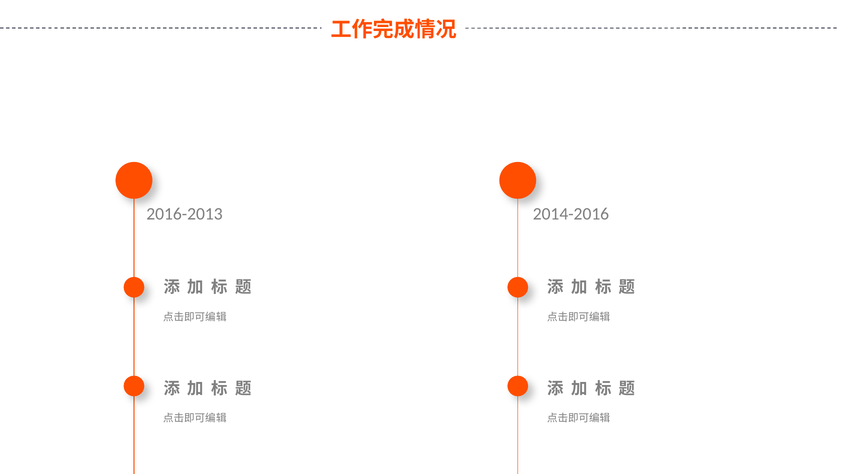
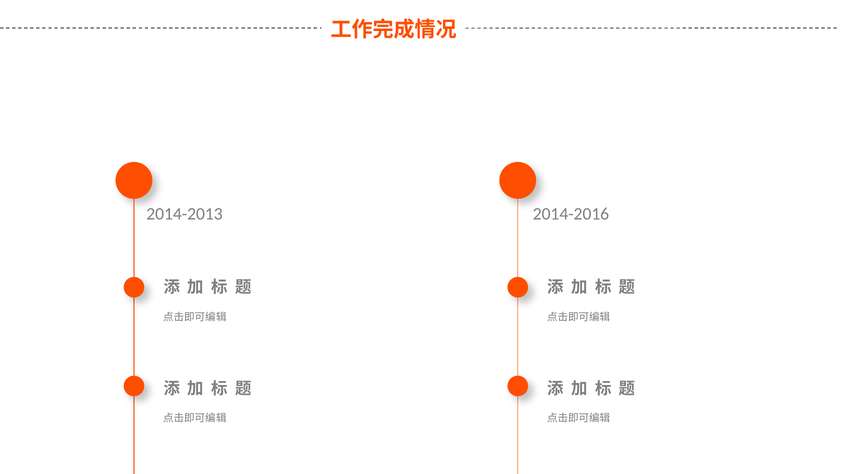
2016-2013: 2016-2013 -> 2014-2013 (184, 214)
